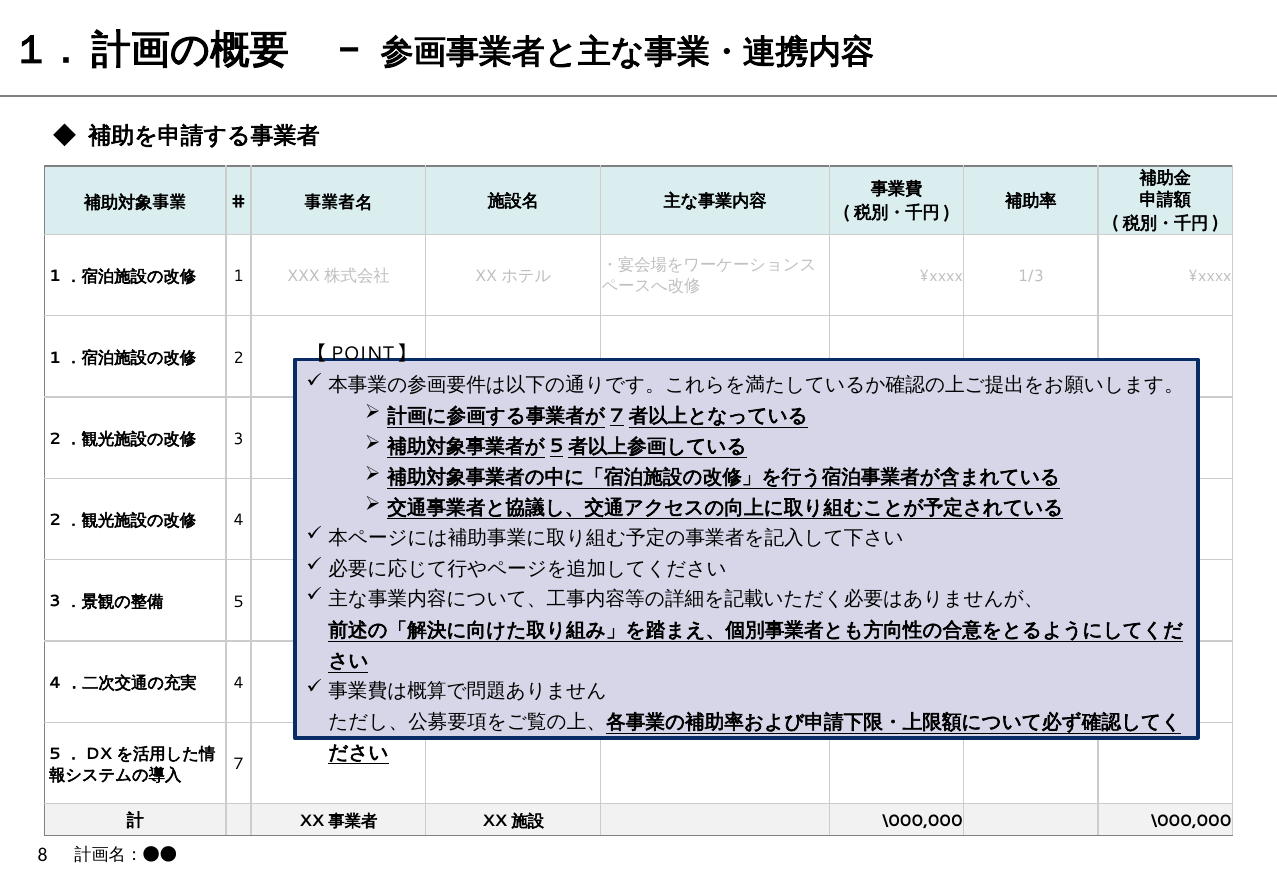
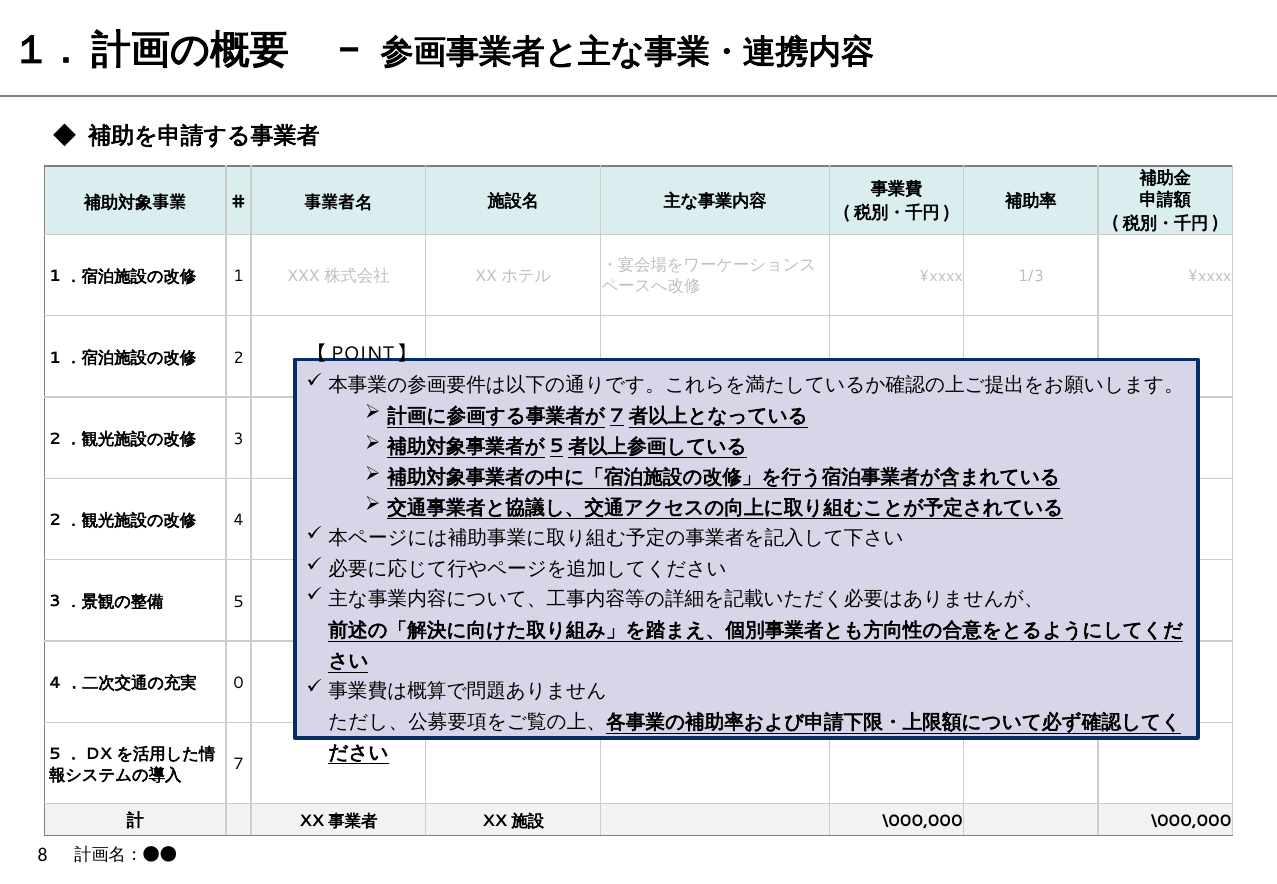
4: 4 -> 0 (239, 683)
